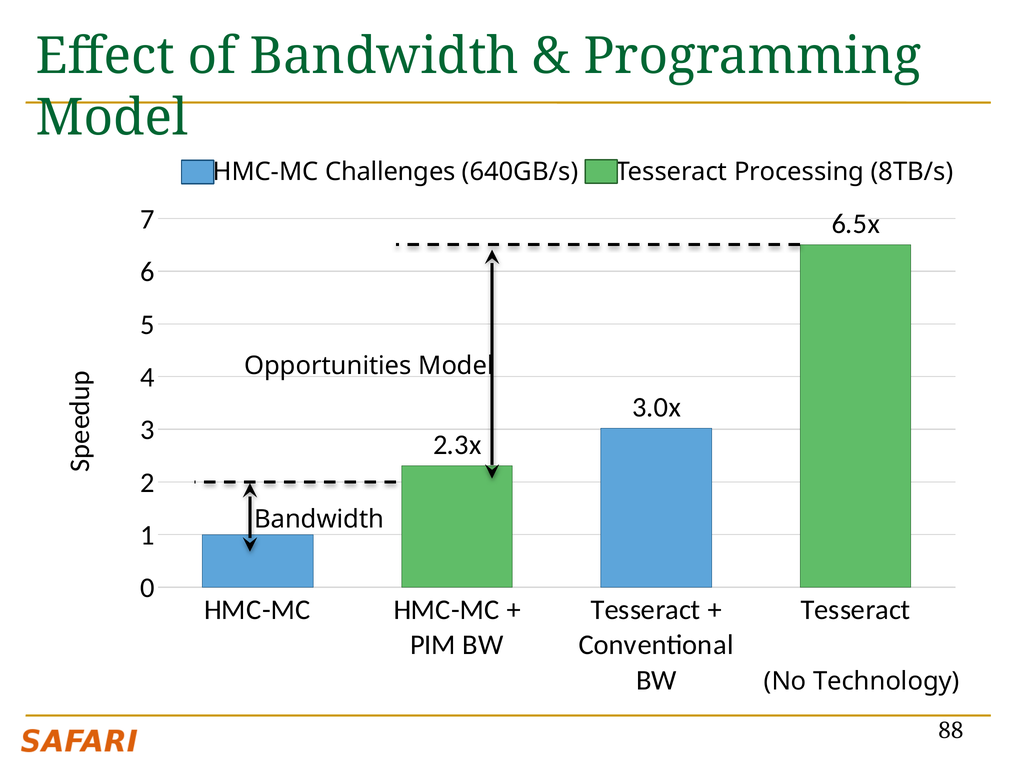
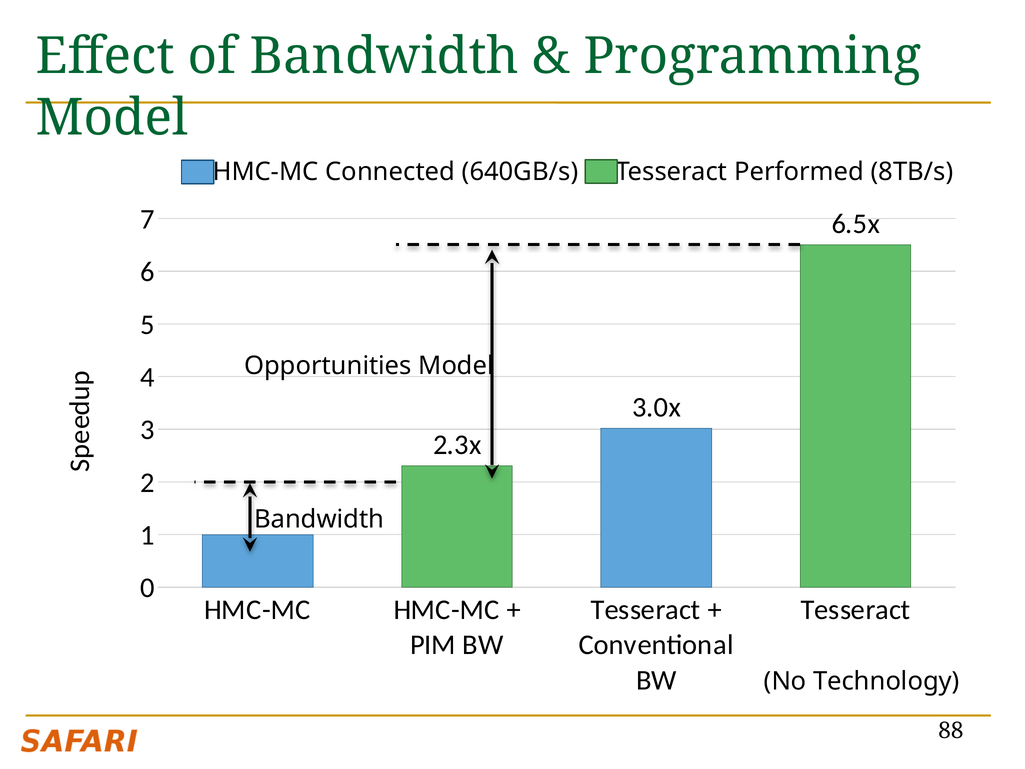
Challenges: Challenges -> Connected (390, 172)
Processing: Processing -> Performed (799, 172)
